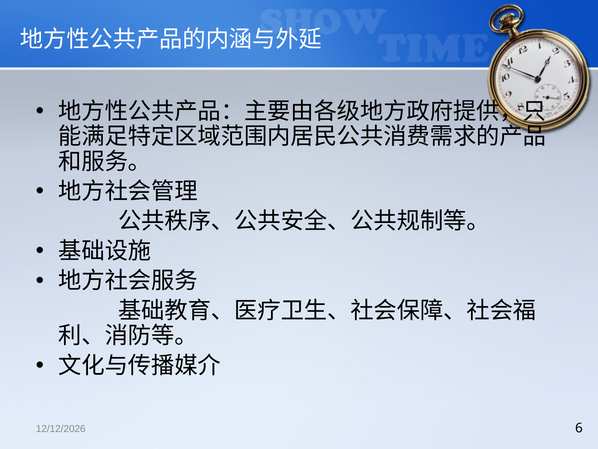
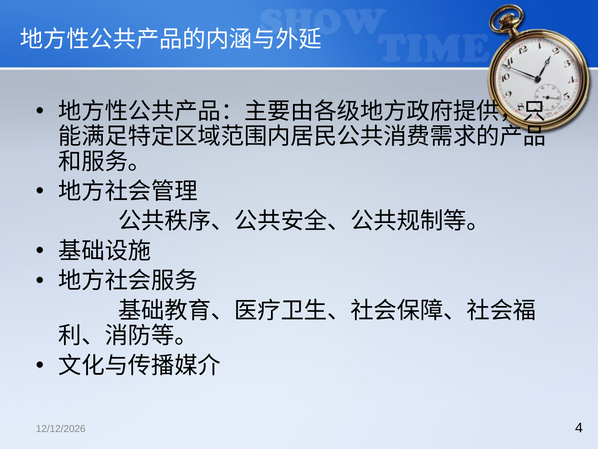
6: 6 -> 4 (579, 427)
